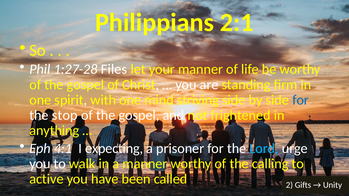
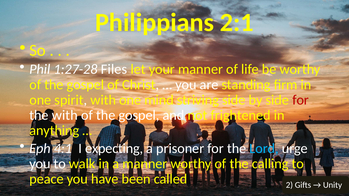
for colour: blue -> red (301, 100)
the stop: stop -> with (65, 115)
active: active -> peace (46, 179)
